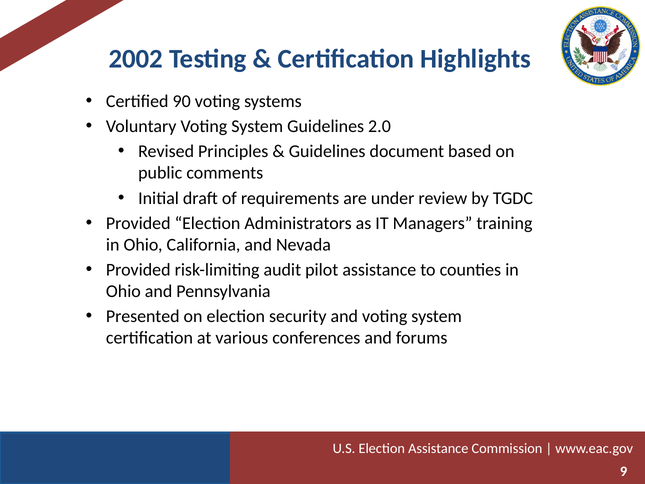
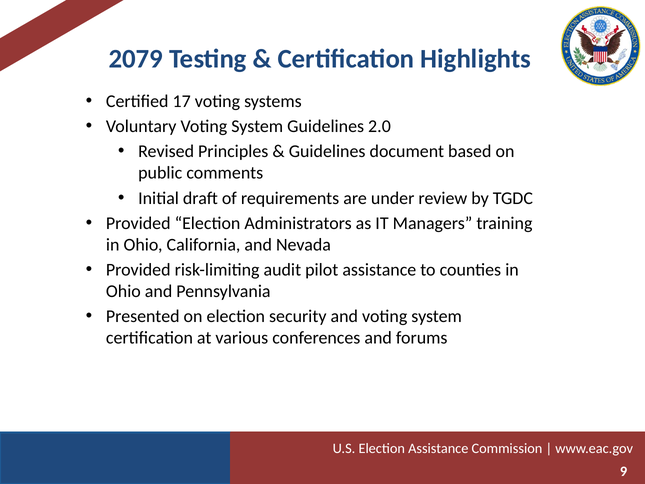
2002: 2002 -> 2079 (136, 59)
90: 90 -> 17 (182, 101)
